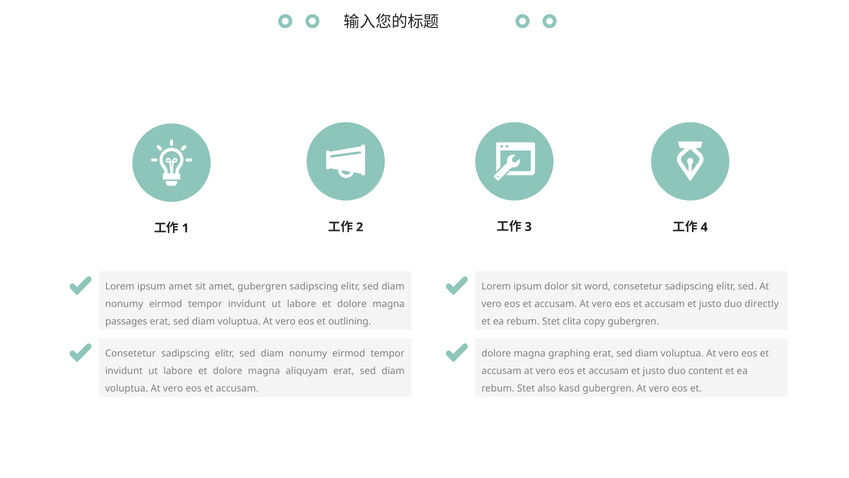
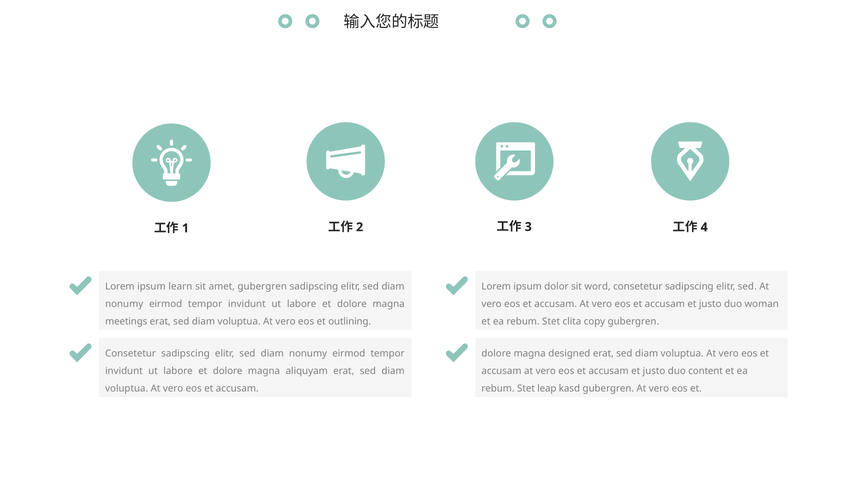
ipsum amet: amet -> learn (180, 286)
directly: directly -> woman (762, 304)
passages: passages -> meetings (126, 321)
graphing: graphing -> designed (569, 353)
also: also -> leap (547, 388)
